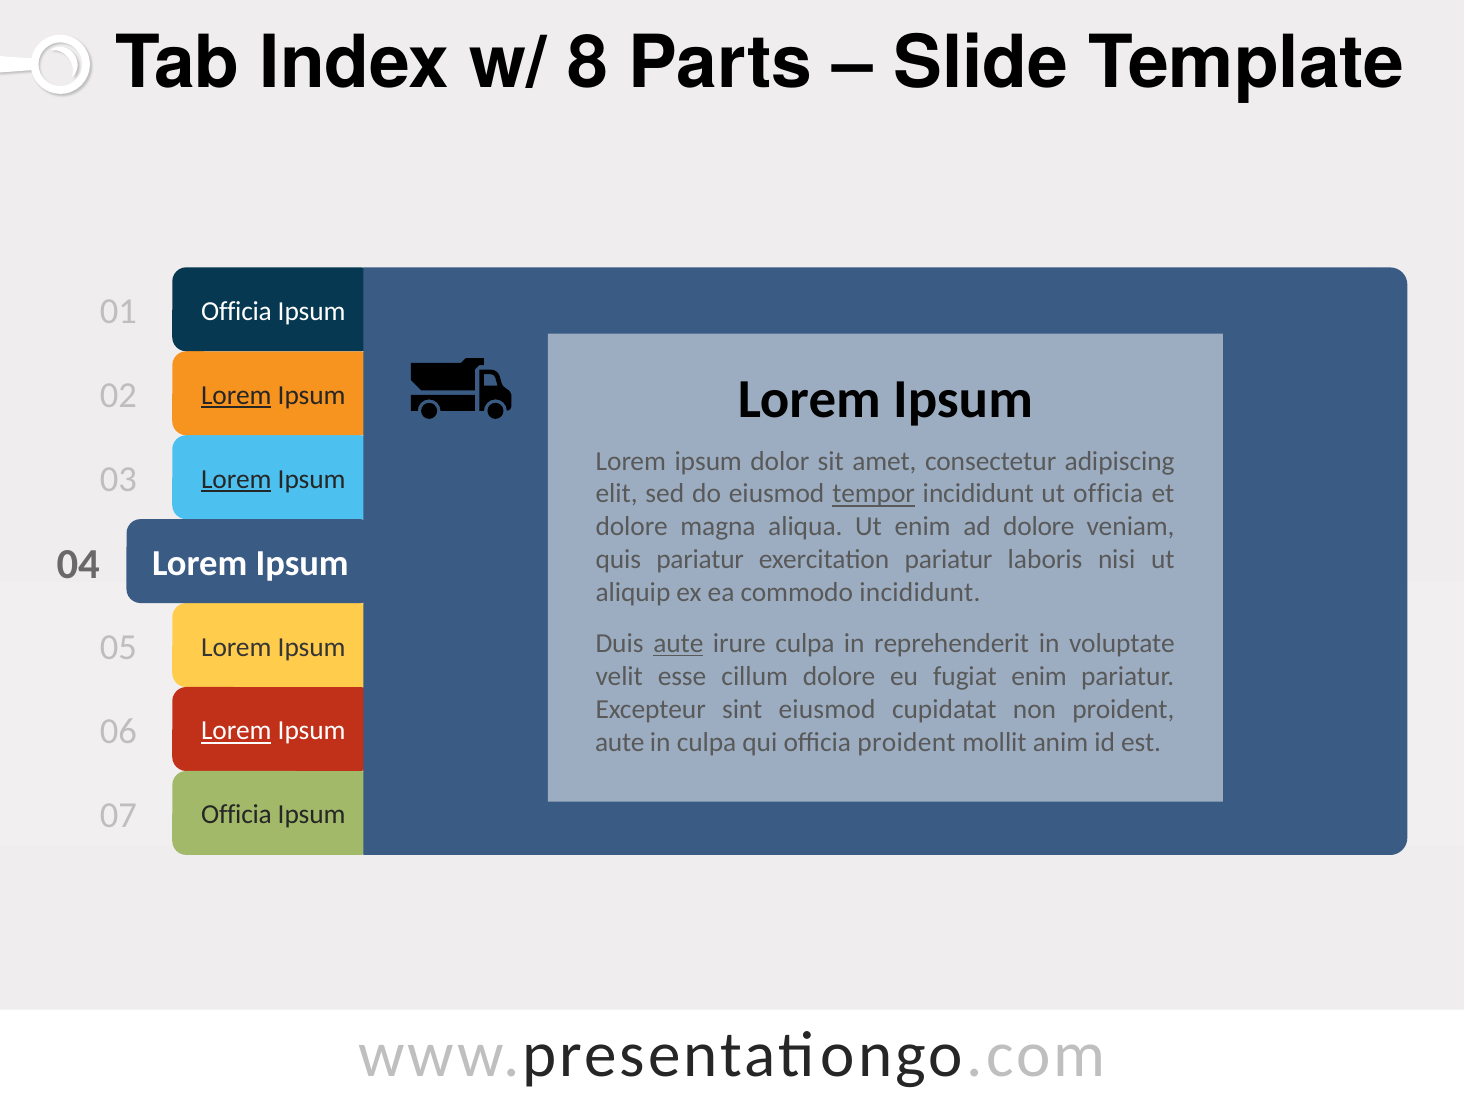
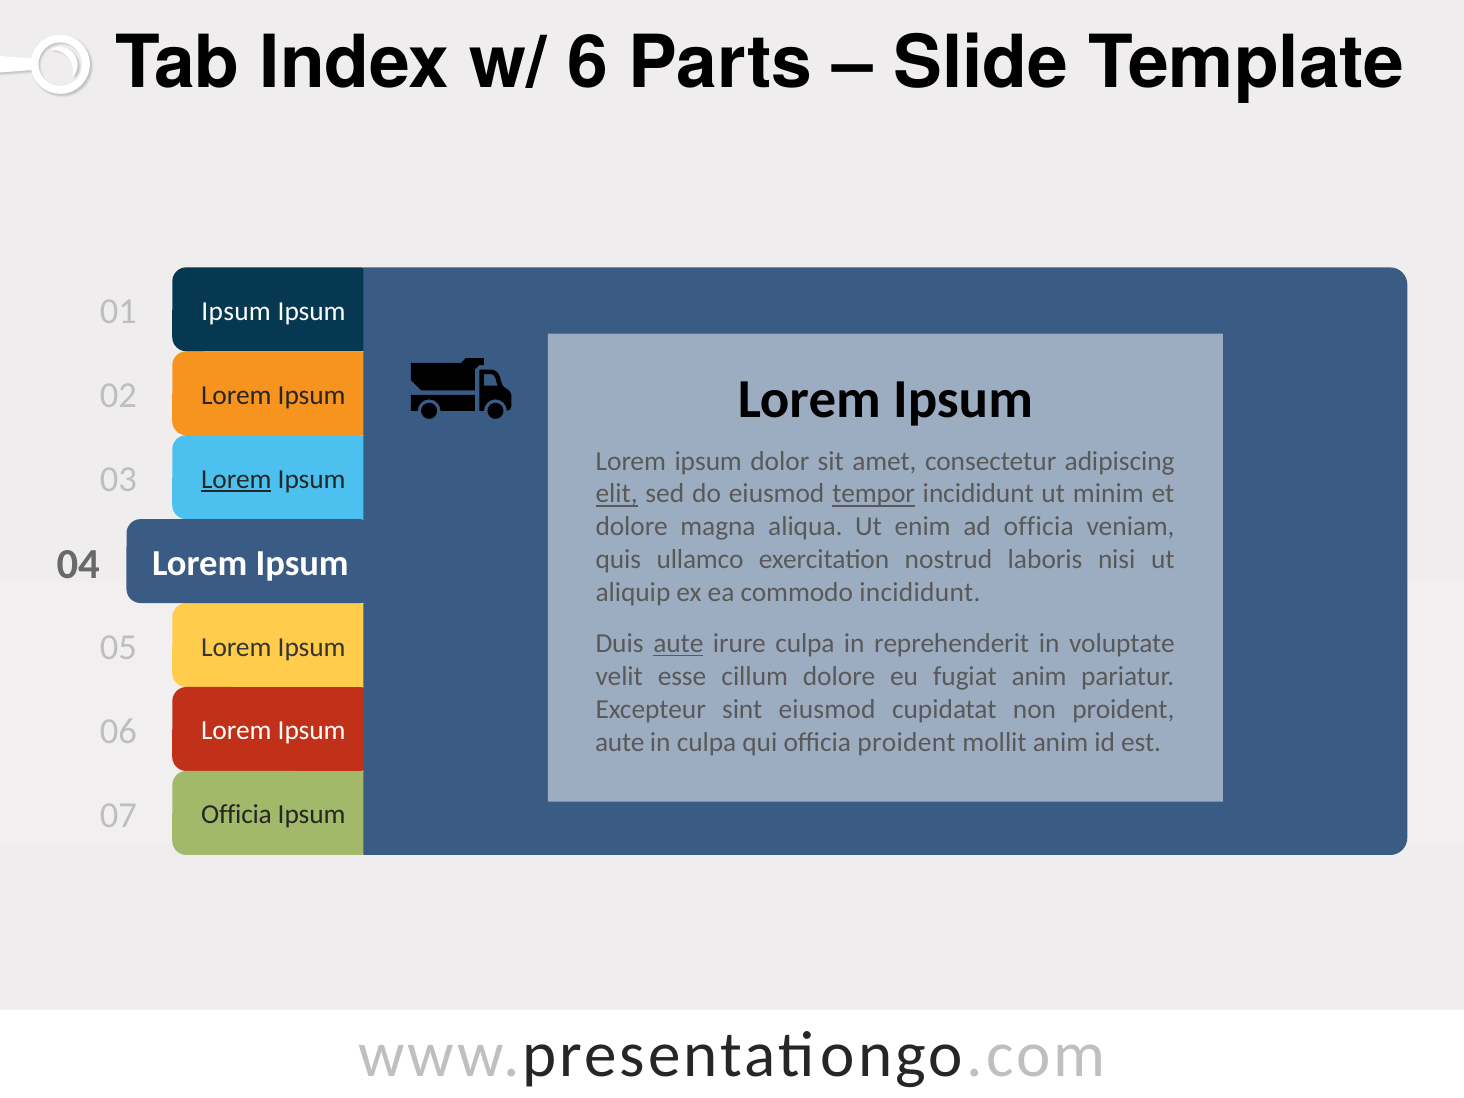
8: 8 -> 6 (588, 63)
Officia: Officia -> Ipsum (236, 311)
Lorem underline: present -> none (236, 395)
elit underline: none -> present (617, 494)
ut officia: officia -> minim (1108, 494)
ad dolore: dolore -> officia (1039, 527)
quis pariatur: pariatur -> ullamco (700, 560)
exercitation pariatur: pariatur -> nostrud (948, 560)
fugiat enim: enim -> anim (1039, 677)
Lorem underline: present -> none (236, 731)
